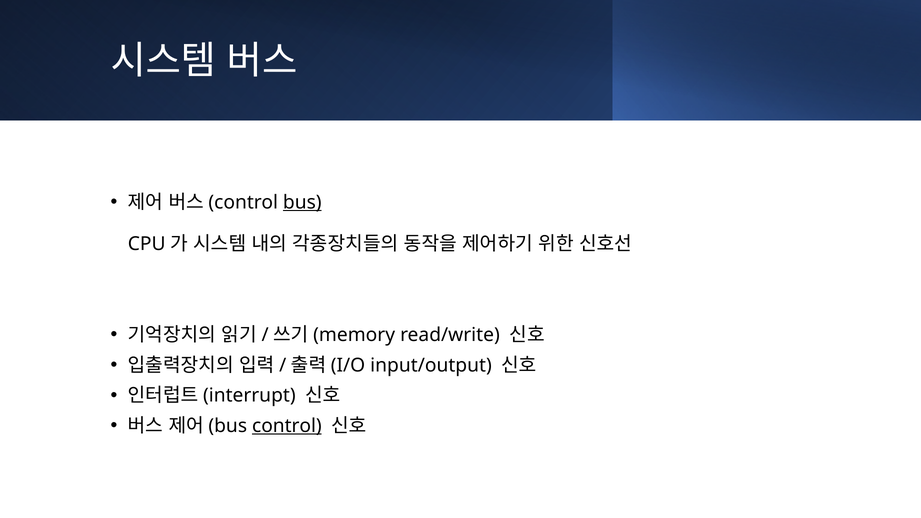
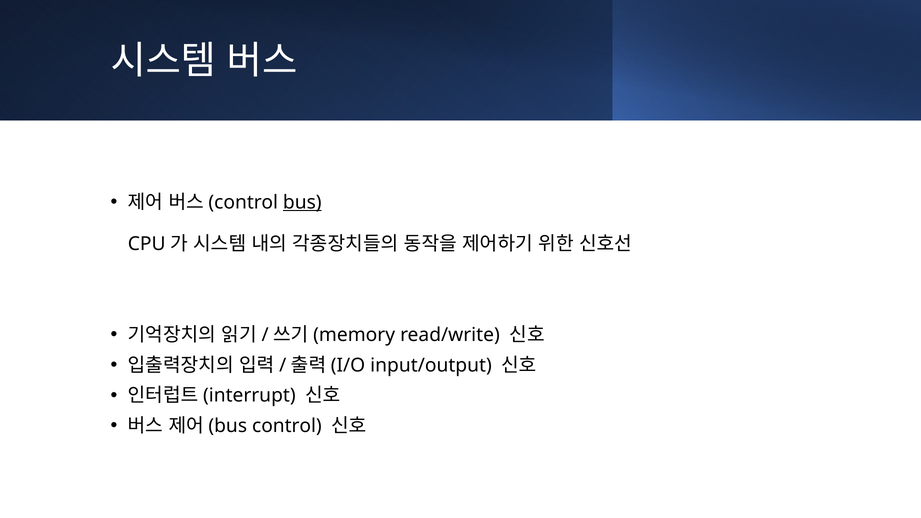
control underline: present -> none (287, 426)
